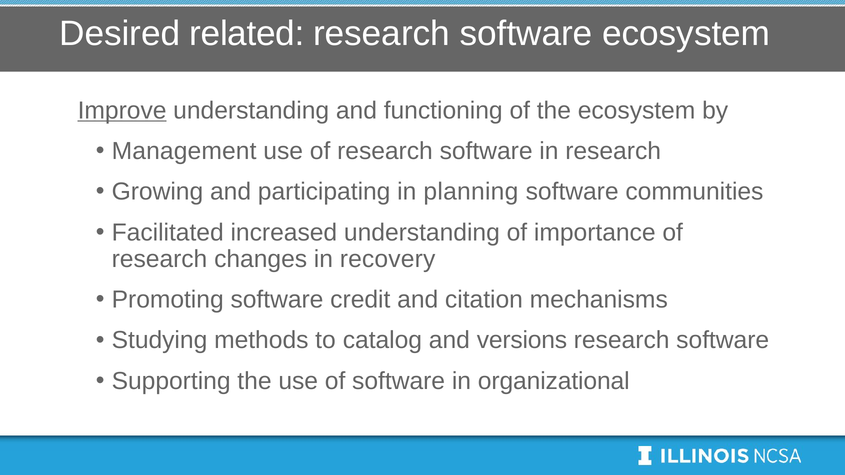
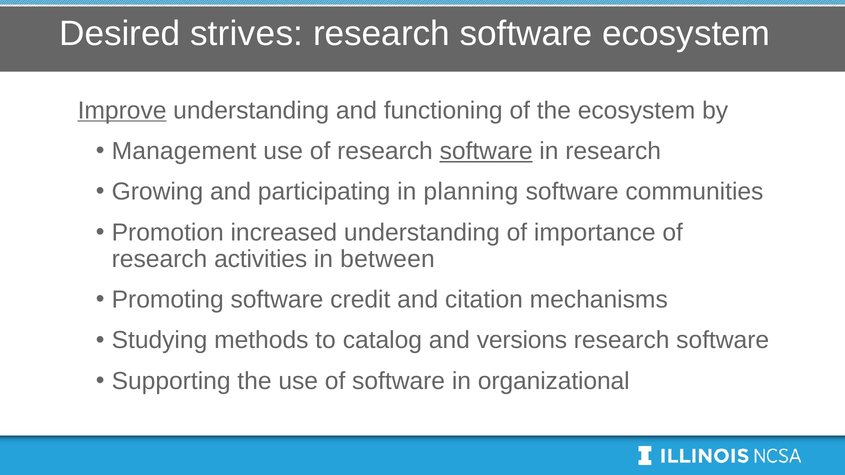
related: related -> strives (247, 34)
software underline: none -> present (486, 151)
Facilitated: Facilitated -> Promotion (168, 233)
changes: changes -> activities (261, 259)
recovery: recovery -> between (388, 259)
